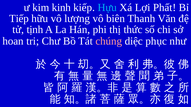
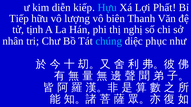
kinh: kinh -> diễn (61, 7)
thức: thức -> nghị (133, 30)
hoan: hoan -> nhân (13, 41)
chúng colour: pink -> light blue (109, 41)
